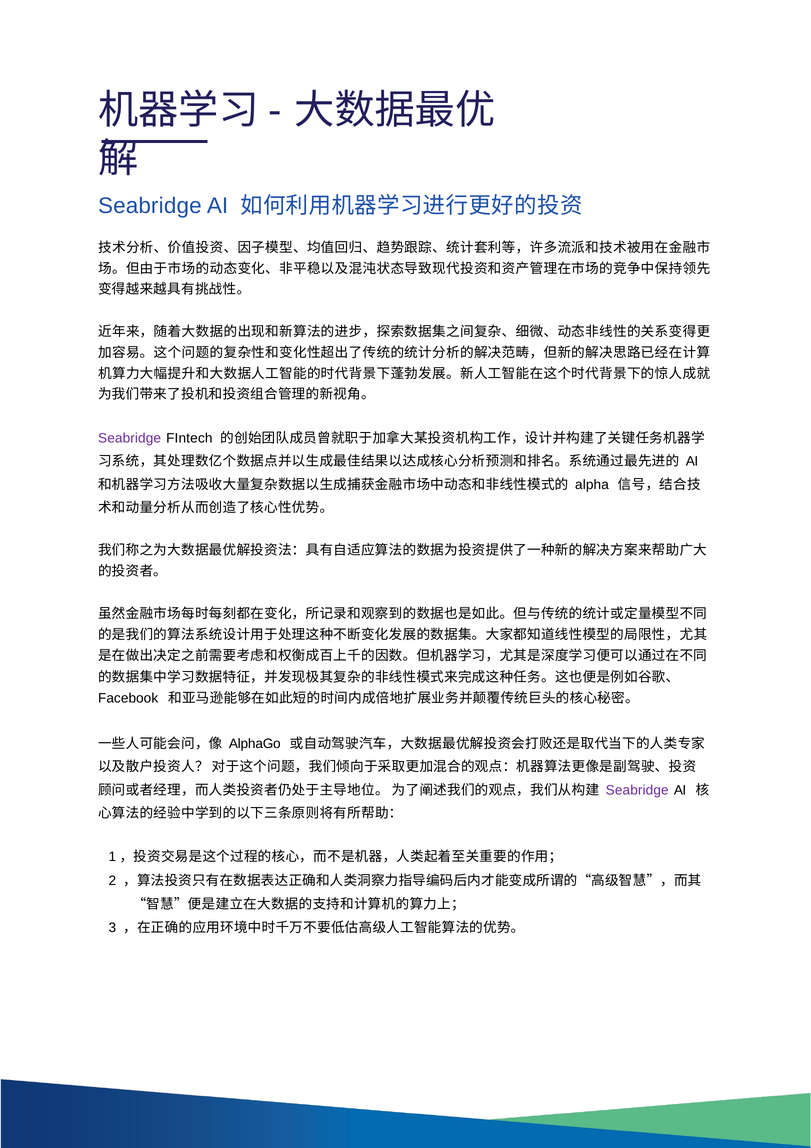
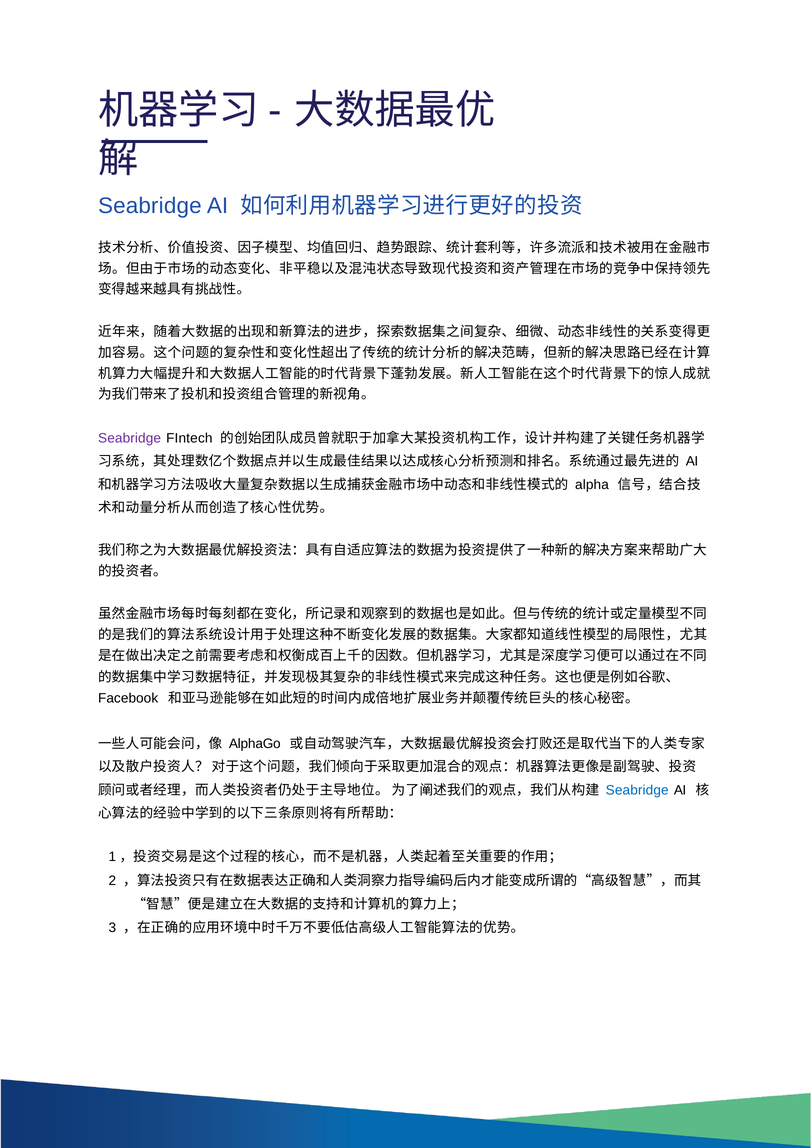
Seabridge colour: purple -> blue (637, 790)
